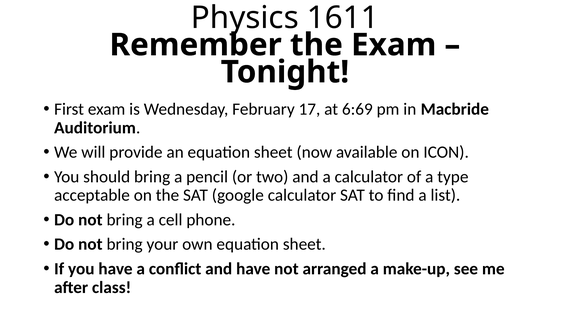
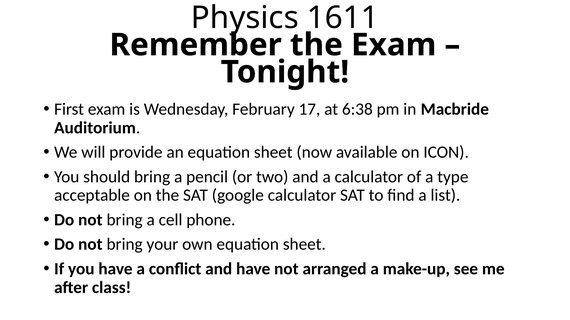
6:69: 6:69 -> 6:38 (357, 109)
